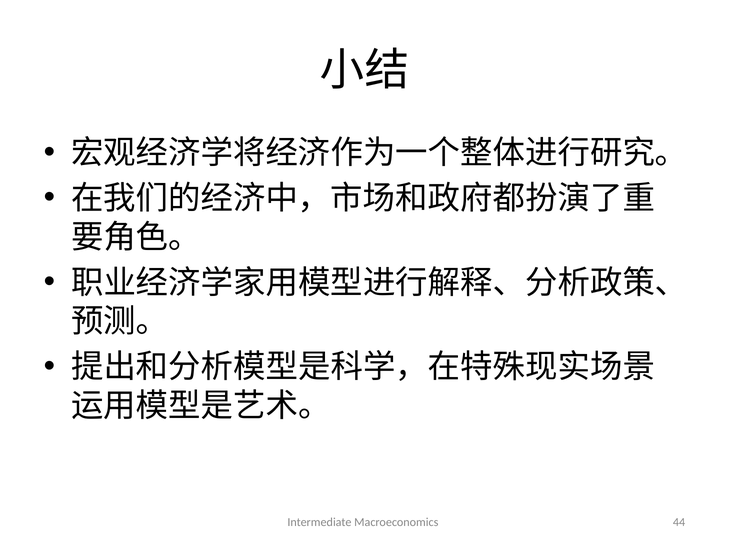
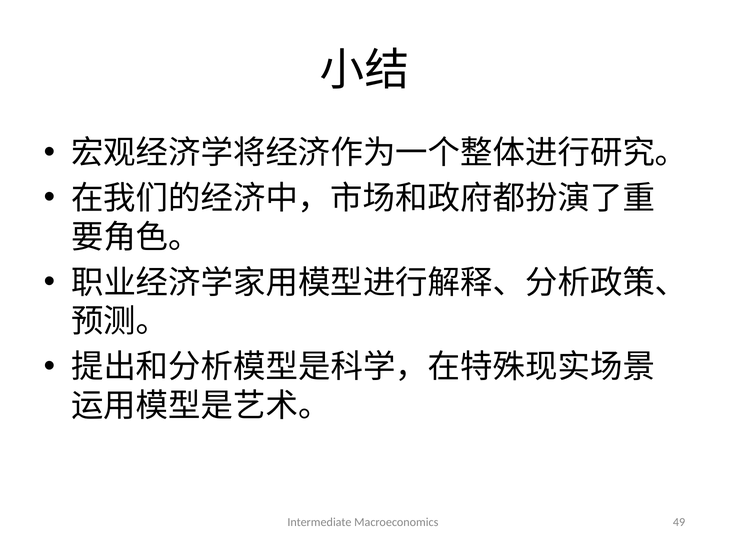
44: 44 -> 49 (679, 522)
